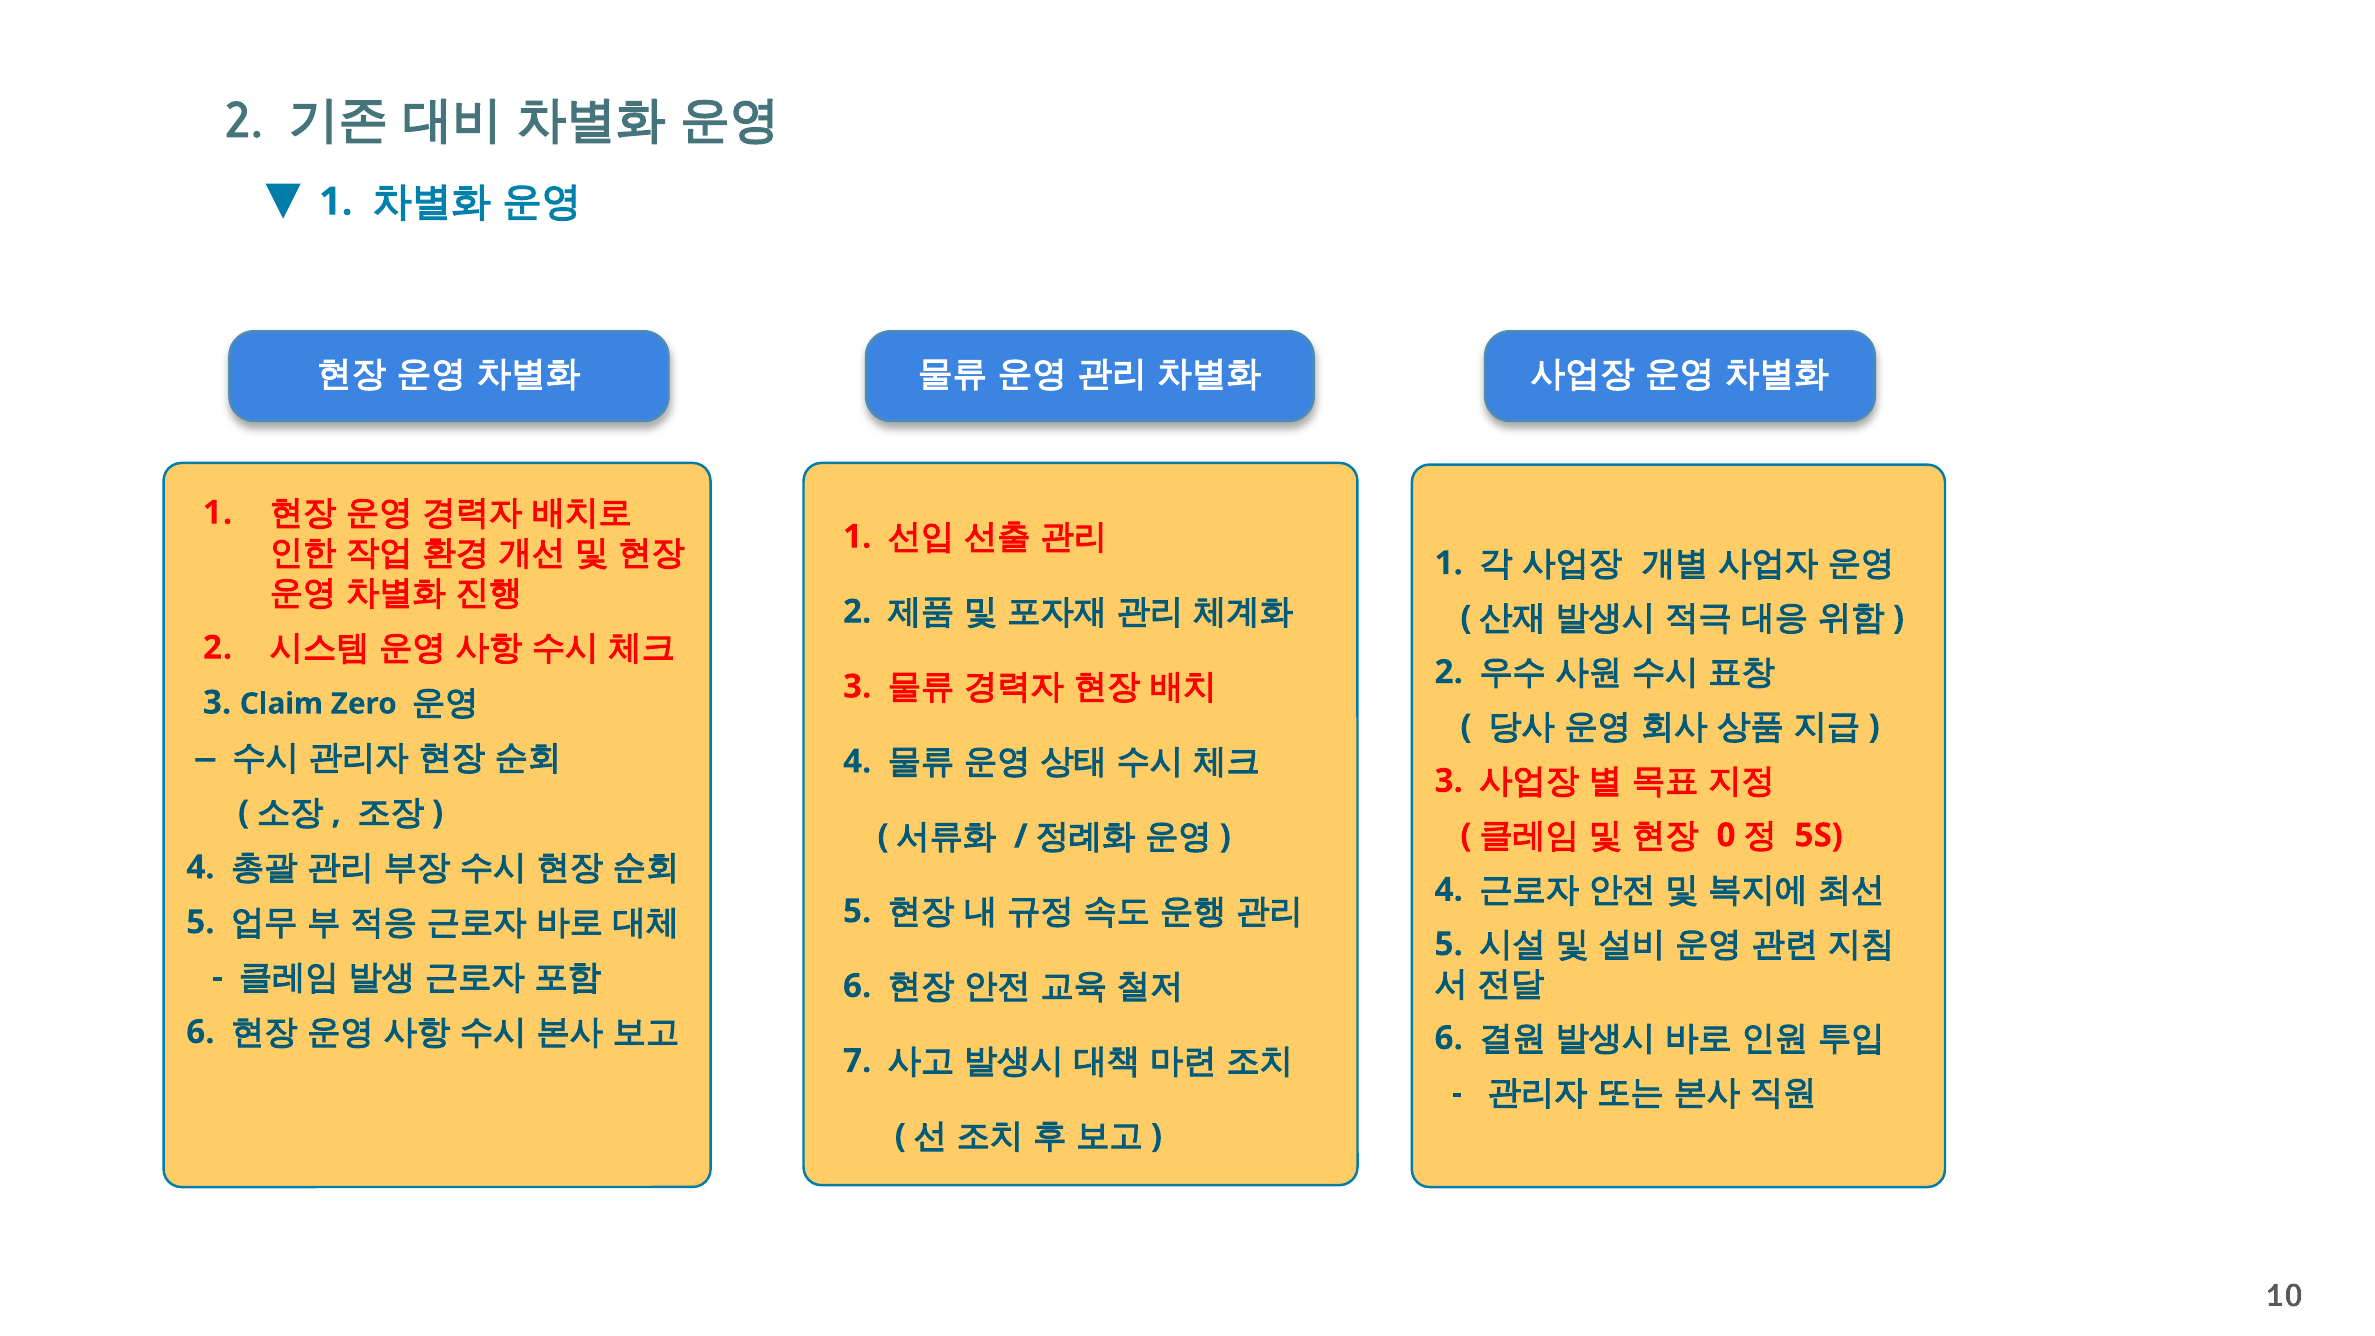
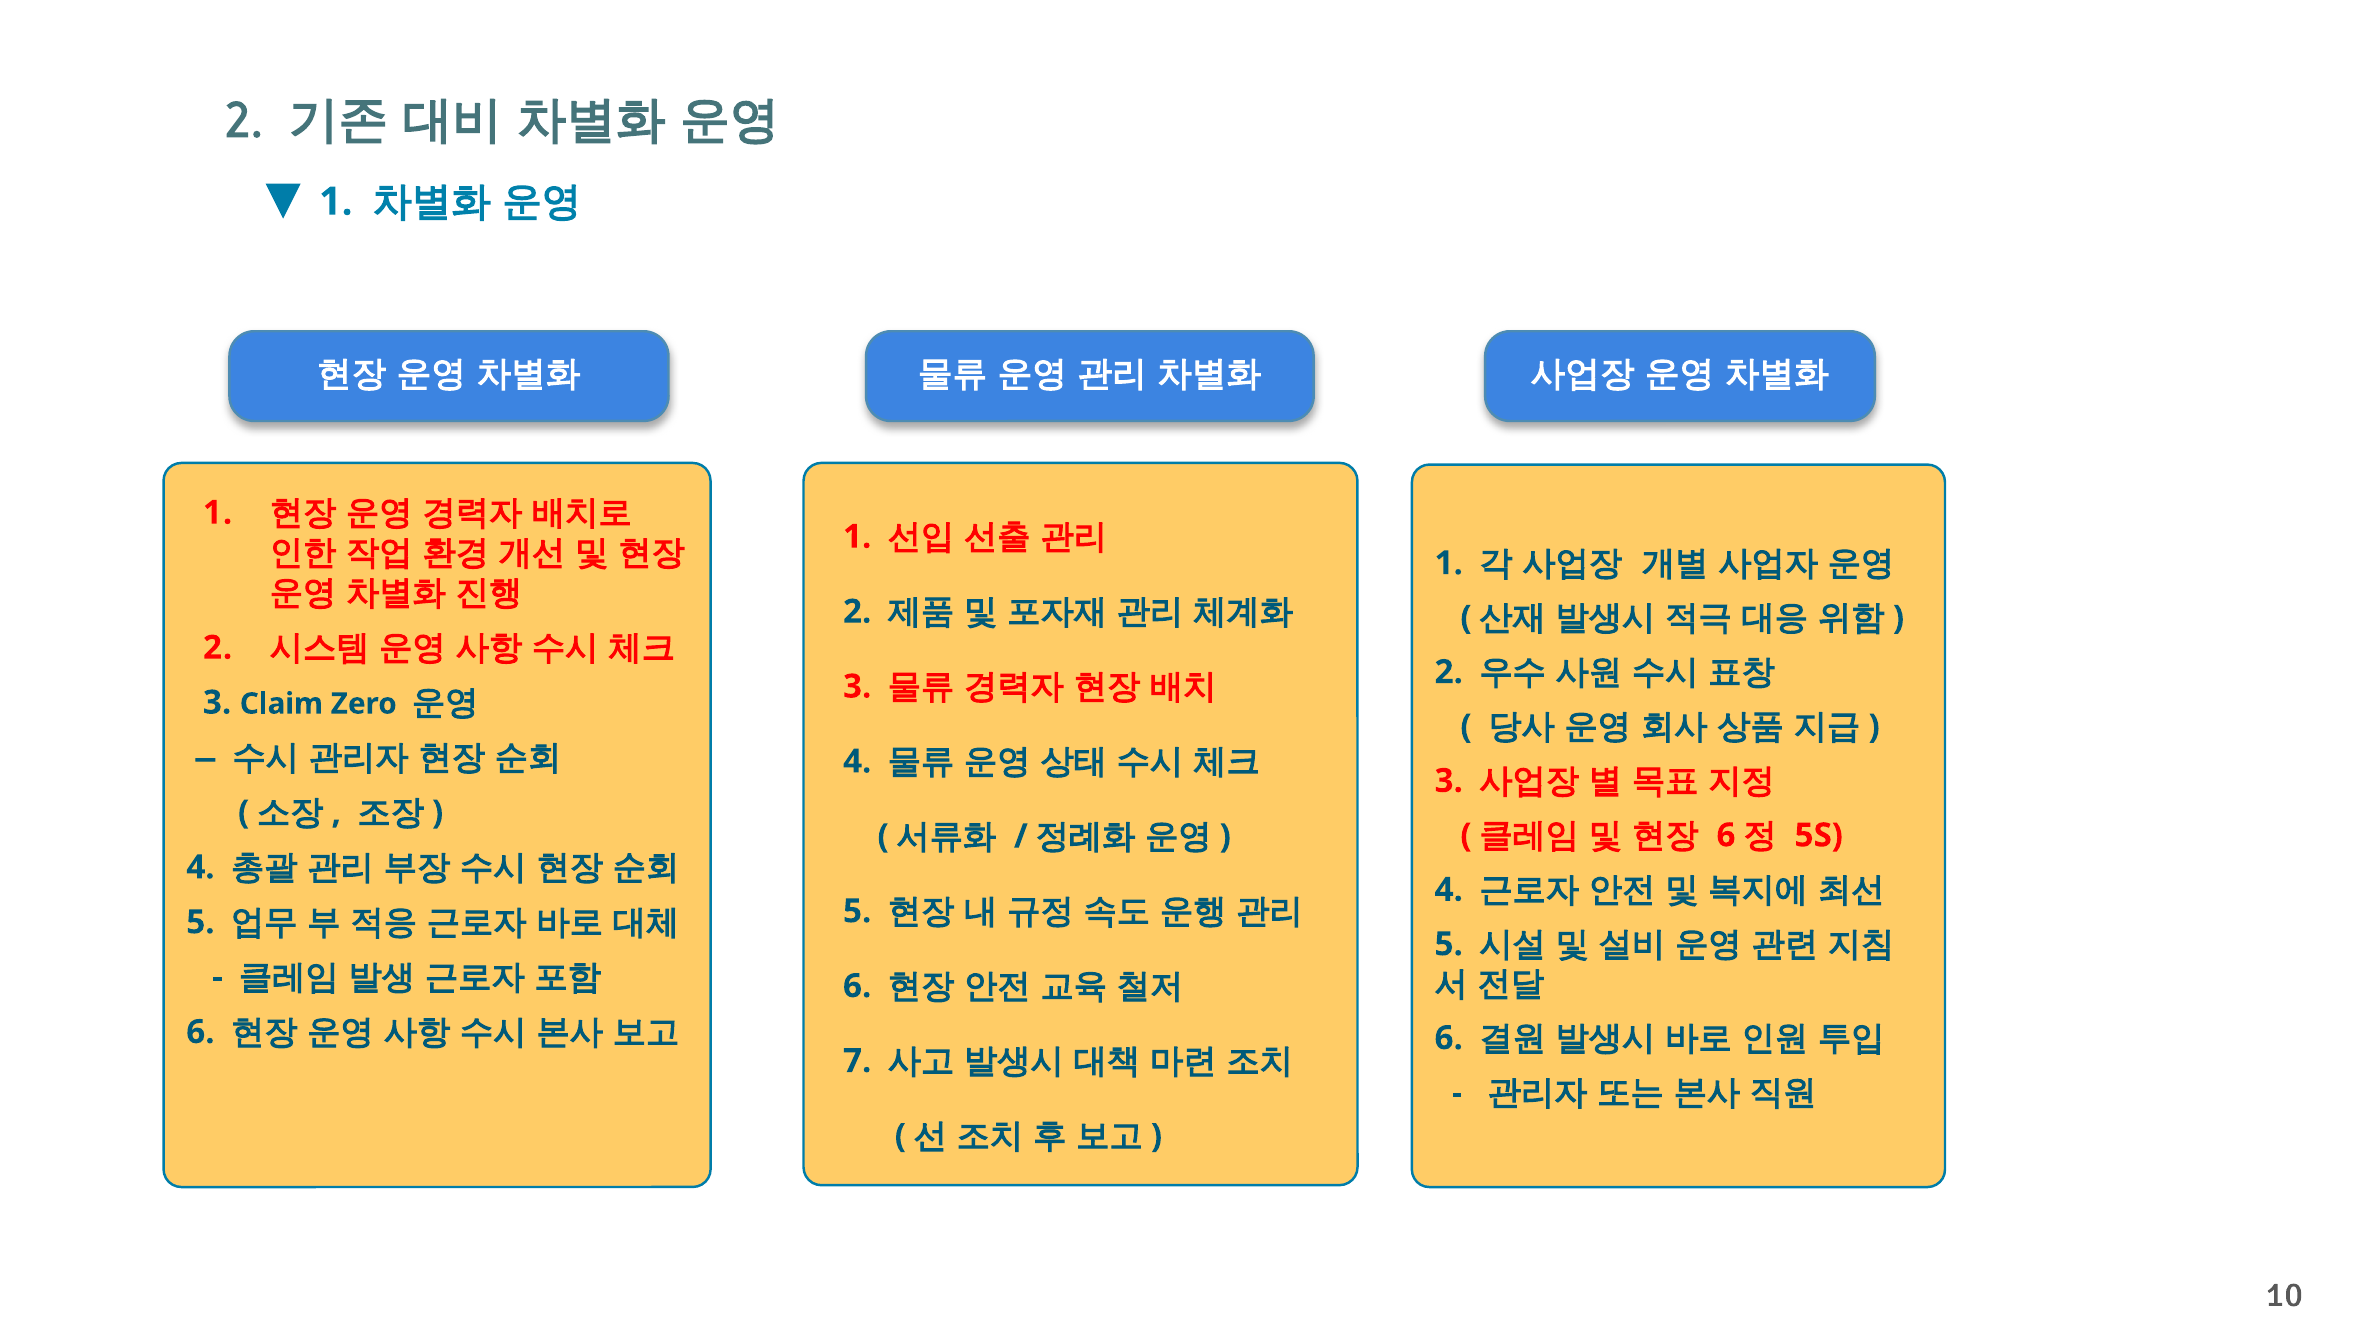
0: 0 -> 6 (1726, 835)
